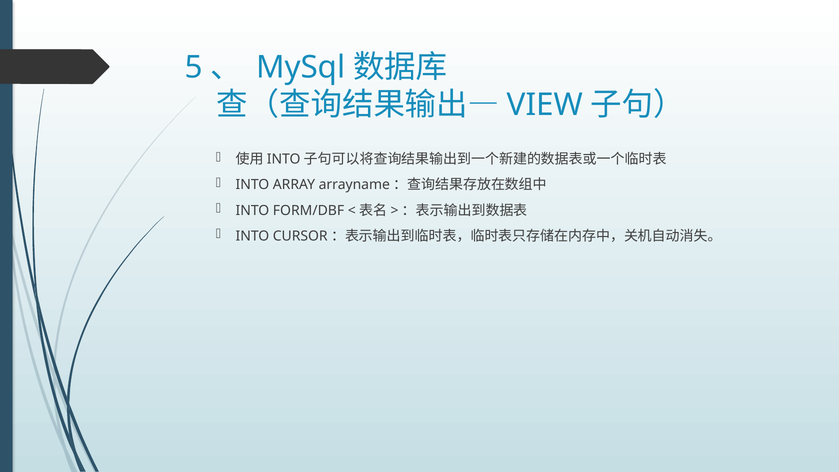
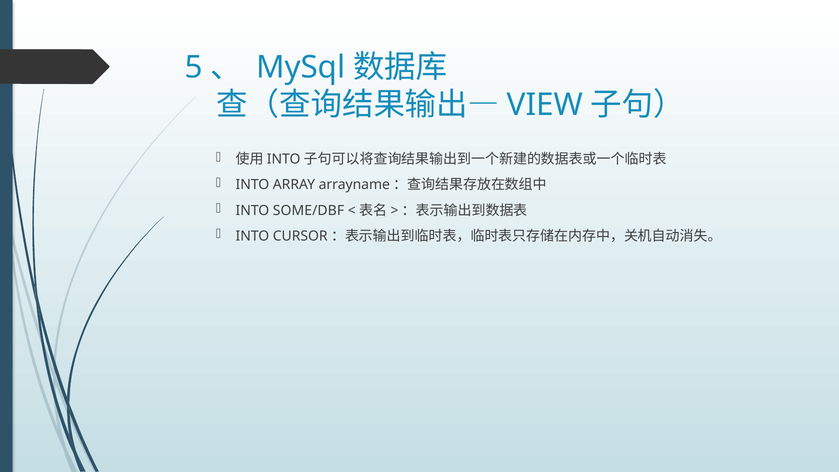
FORM/DBF: FORM/DBF -> SOME/DBF (308, 210)
